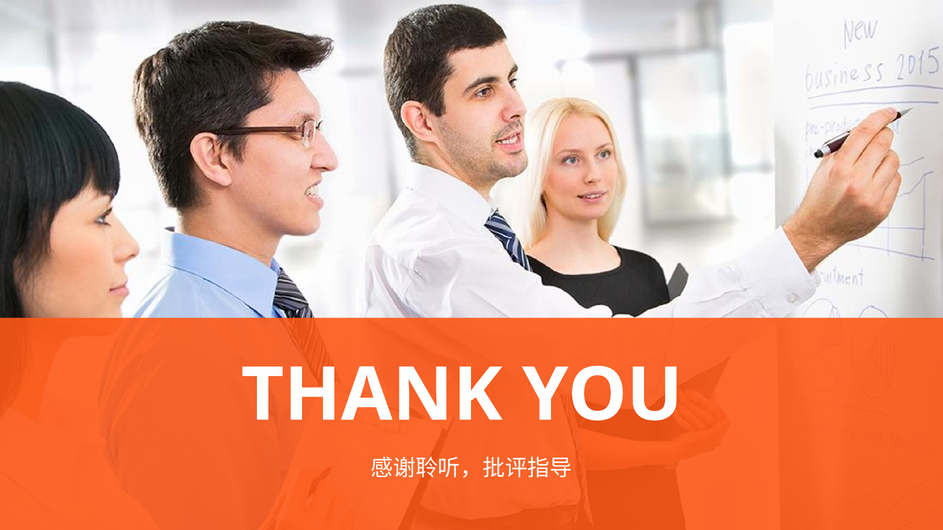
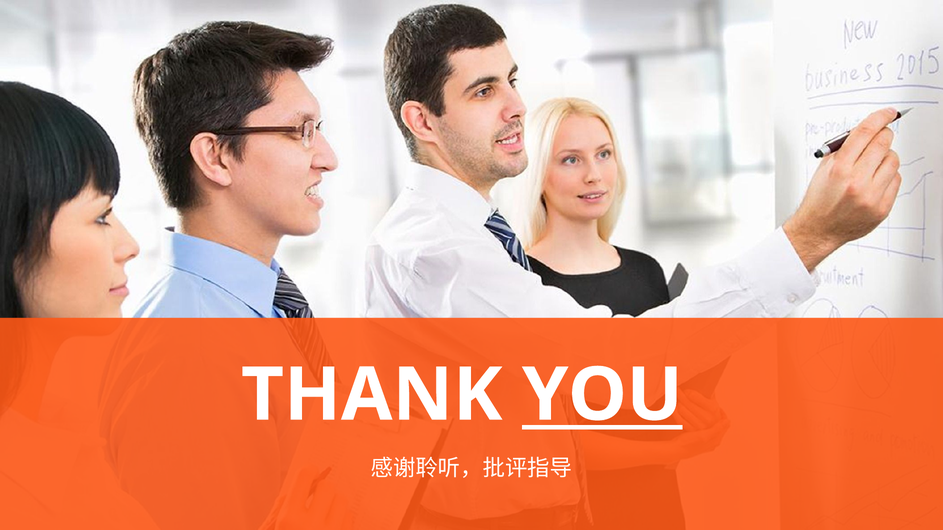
YOU underline: none -> present (602, 395)
